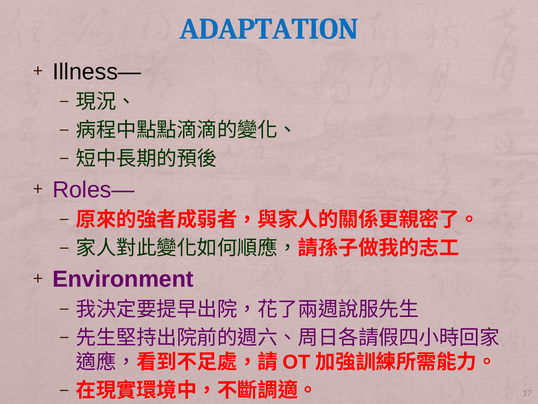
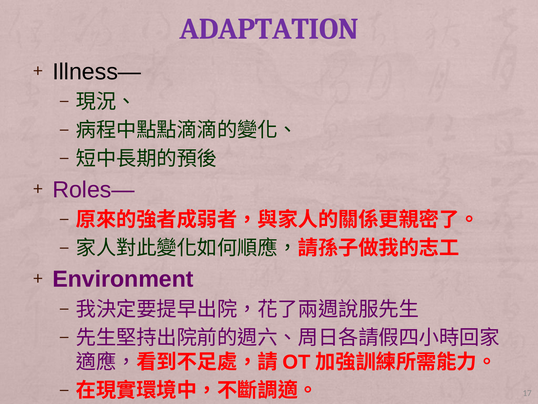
ADAPTATION colour: blue -> purple (269, 29)
